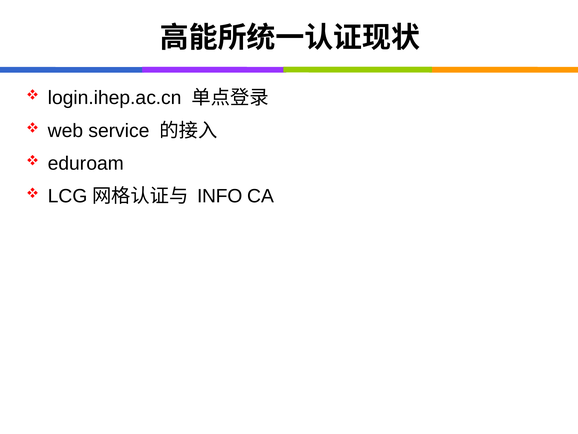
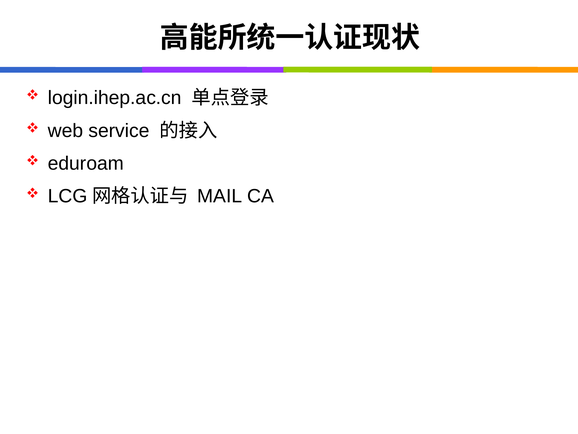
INFO: INFO -> MAIL (220, 196)
